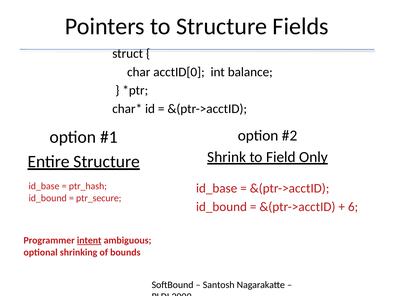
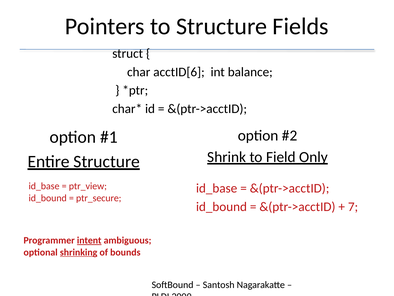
acctID[0: acctID[0 -> acctID[6 (179, 72)
ptr_hash: ptr_hash -> ptr_view (88, 186)
6: 6 -> 7 (353, 206)
shrinking underline: none -> present (79, 252)
